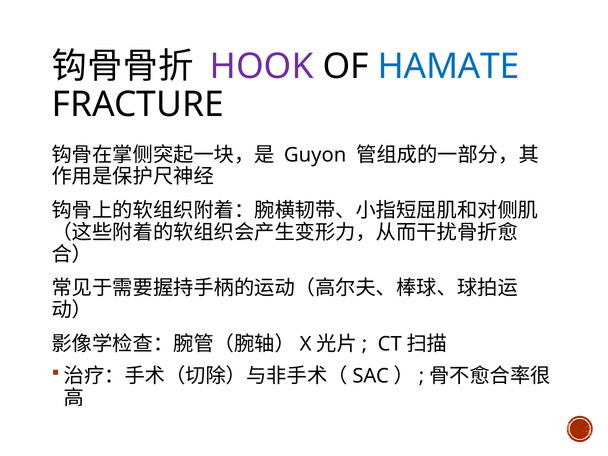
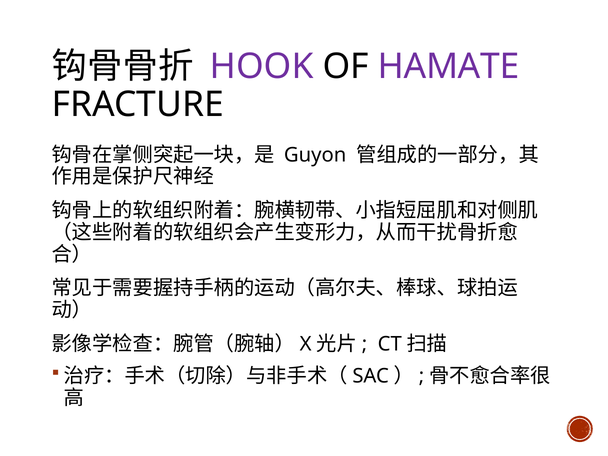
HAMATE colour: blue -> purple (449, 66)
